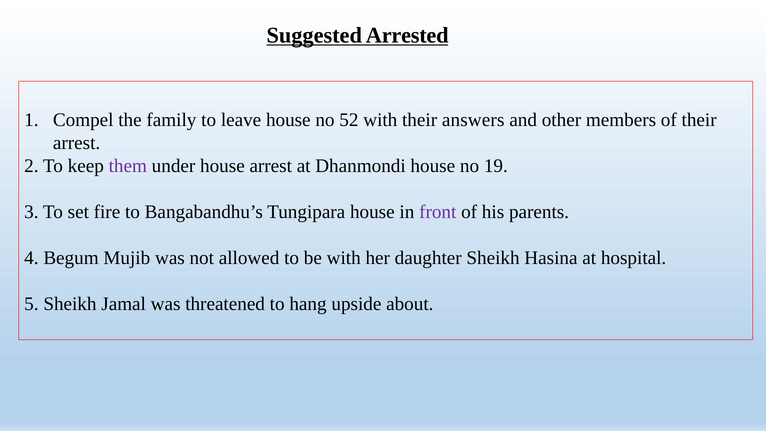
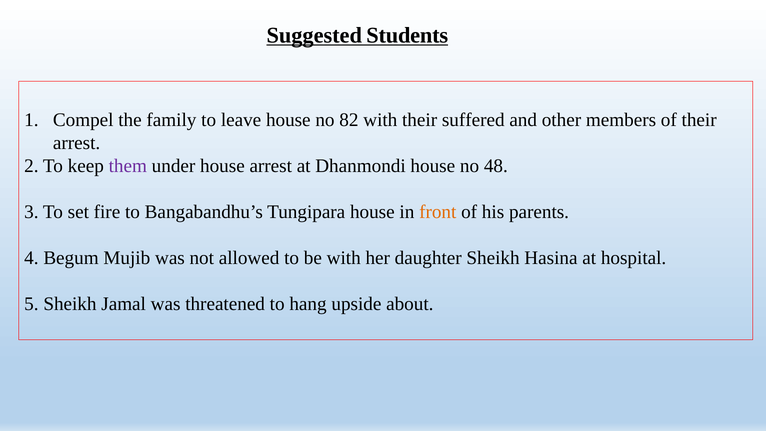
Arrested: Arrested -> Students (407, 35)
52: 52 -> 82 (349, 120)
answers: answers -> suffered (473, 120)
19: 19 -> 48 (496, 166)
front colour: purple -> orange (438, 212)
